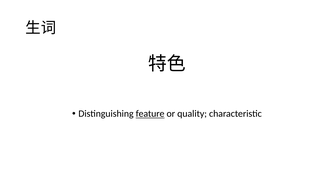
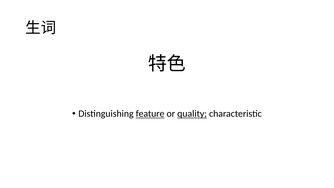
quality underline: none -> present (192, 114)
